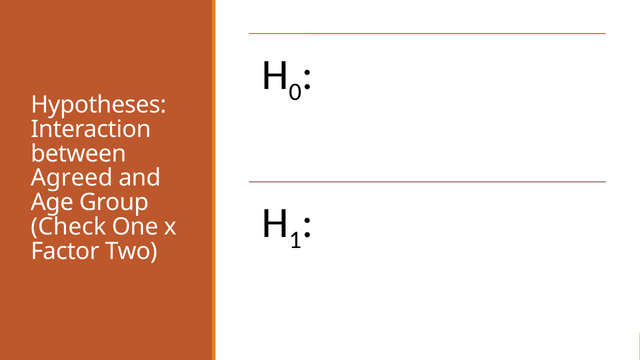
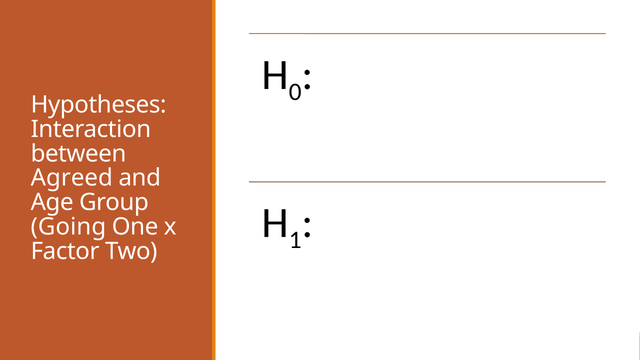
Check: Check -> Going (68, 227)
